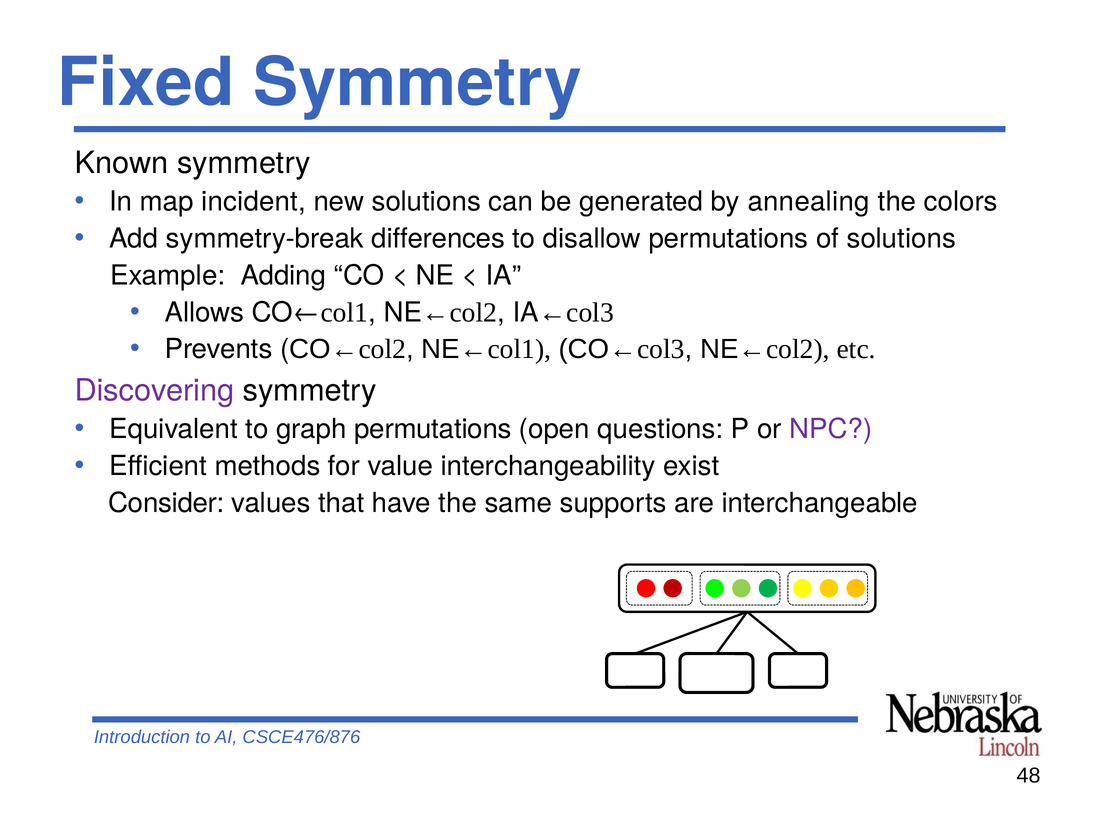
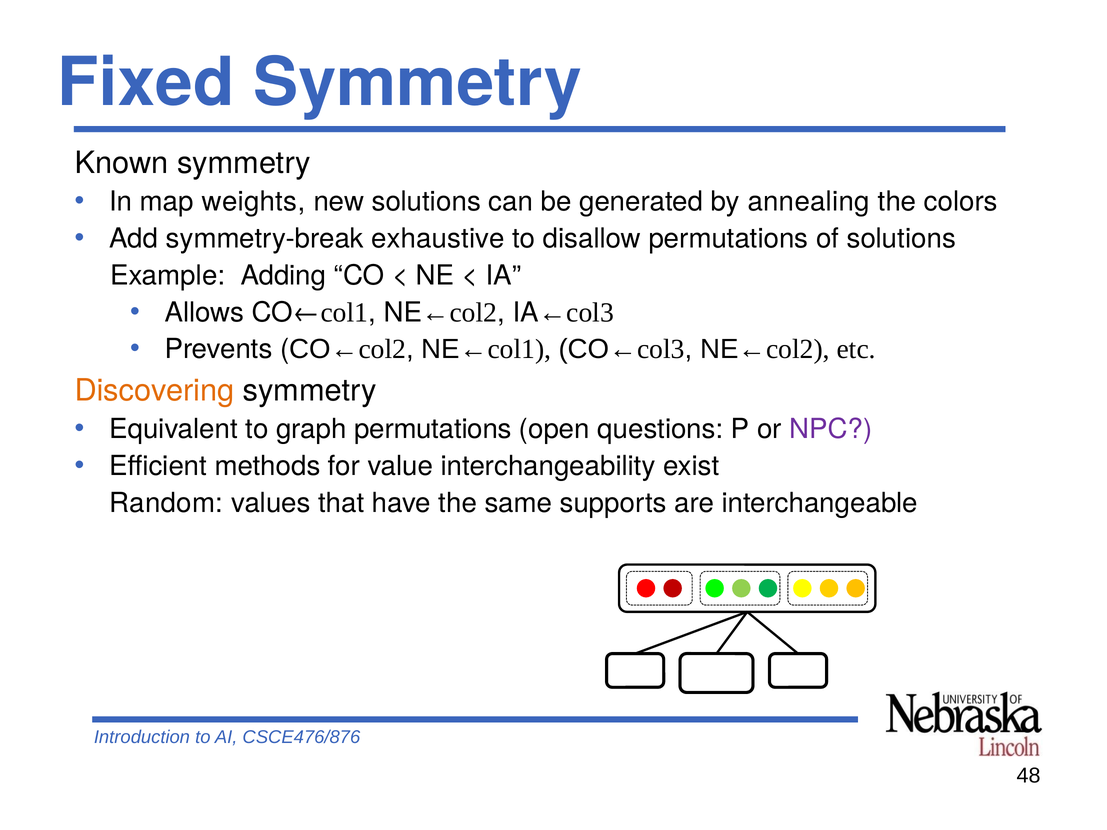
incident: incident -> weights (254, 202)
differences: differences -> exhaustive (438, 239)
Discovering colour: purple -> orange (154, 391)
Consider: Consider -> Random (166, 503)
